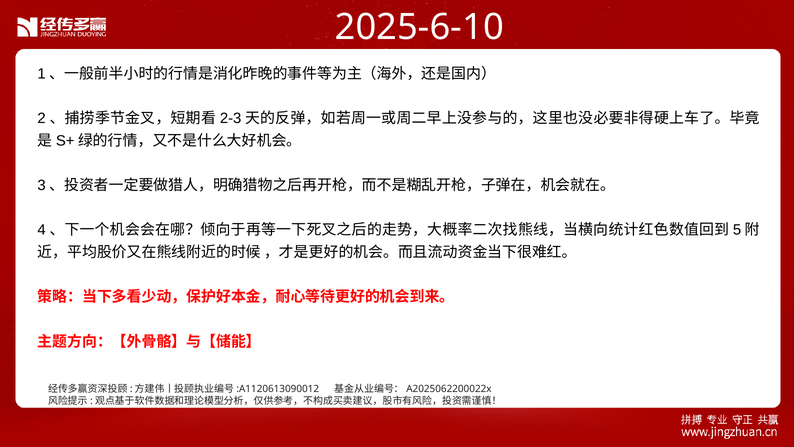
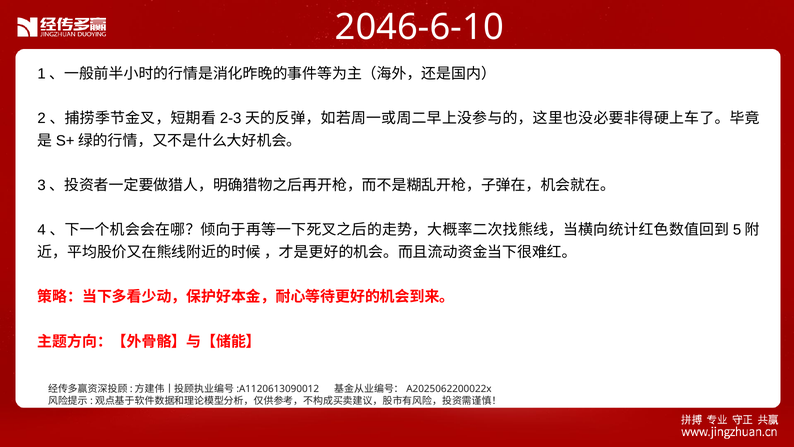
2025-6-10: 2025-6-10 -> 2046-6-10 (419, 27)
